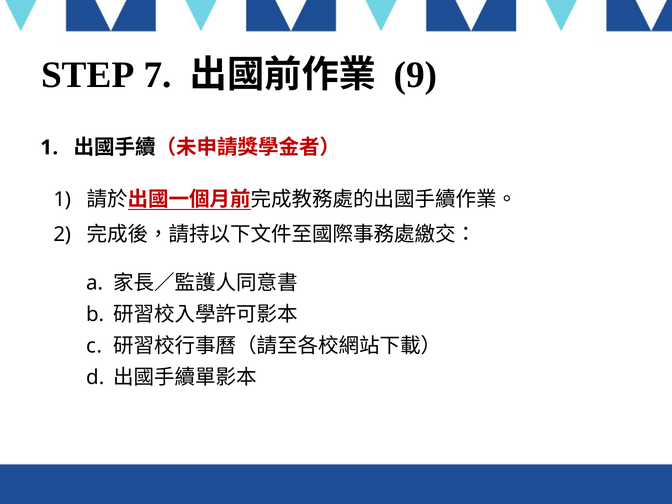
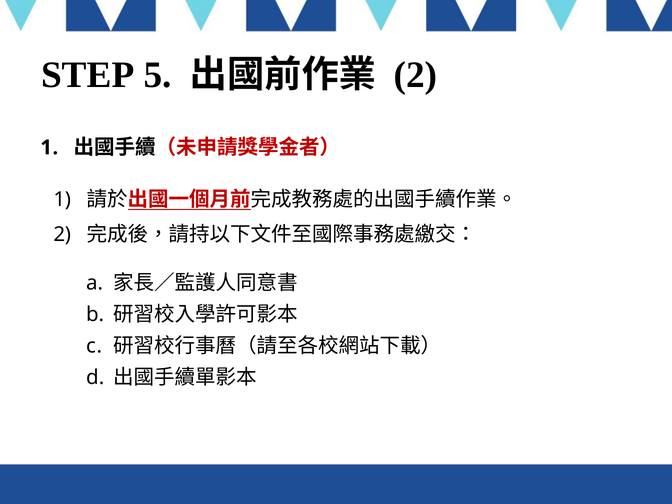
7: 7 -> 5 (158, 75)
9: 9 -> 2 (415, 75)
